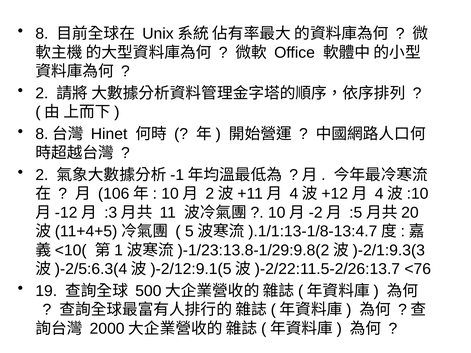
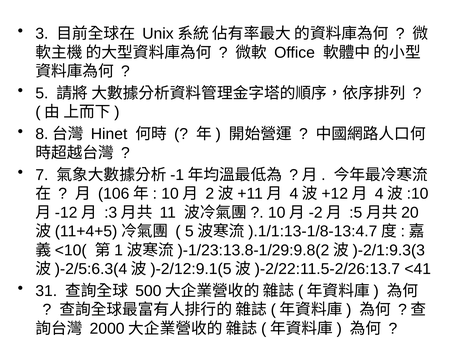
8: 8 -> 3 (42, 34)
2: 2 -> 5 (42, 93)
2: 2 -> 7 (42, 175)
<76: <76 -> <41 (418, 269)
19: 19 -> 31 (46, 291)
